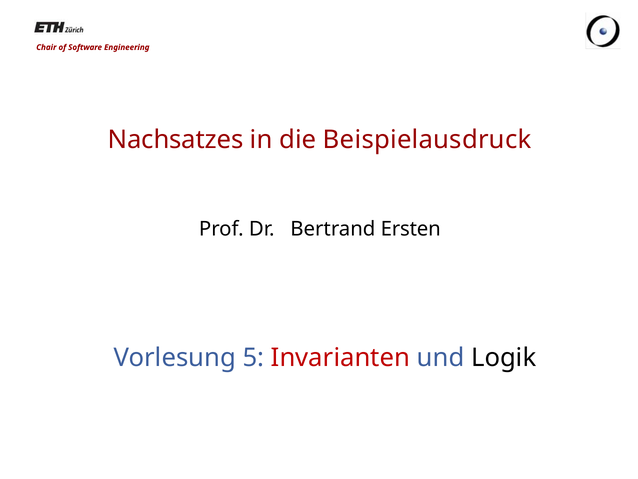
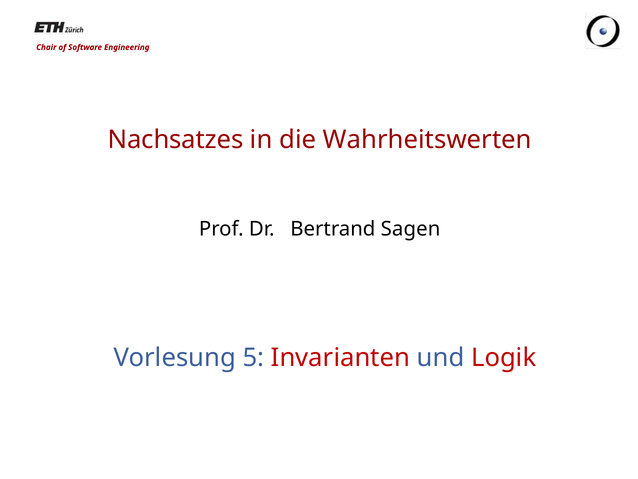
Beispielausdruck: Beispielausdruck -> Wahrheitswerten (427, 140)
Ersten: Ersten -> Sagen (411, 229)
Logik colour: black -> red (504, 357)
